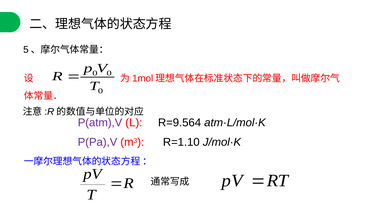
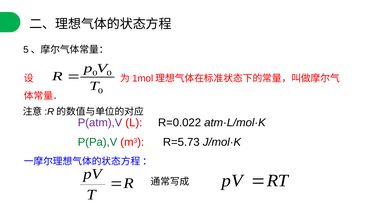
R=9.564: R=9.564 -> R=0.022 (180, 123)
P(Pa),V colour: purple -> green (98, 142)
R=1.10: R=1.10 -> R=5.73 (181, 142)
